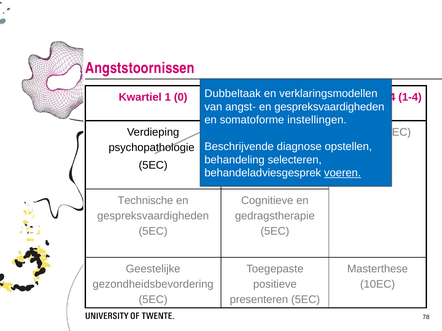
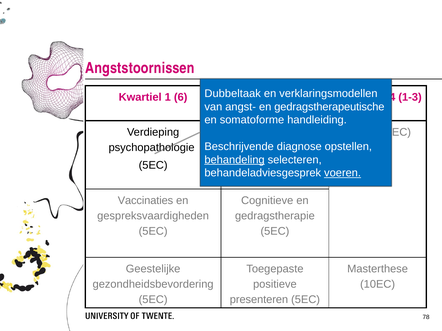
0: 0 -> 6 (181, 97)
1-4: 1-4 -> 1-3 (410, 97)
angst- en gespreksvaardigheden: gespreksvaardigheden -> gedragstherapeutische (329, 107)
instellingen: instellingen -> handleiding (317, 120)
behandeling underline: none -> present (235, 160)
Technische: Technische -> Vaccinaties (145, 201)
